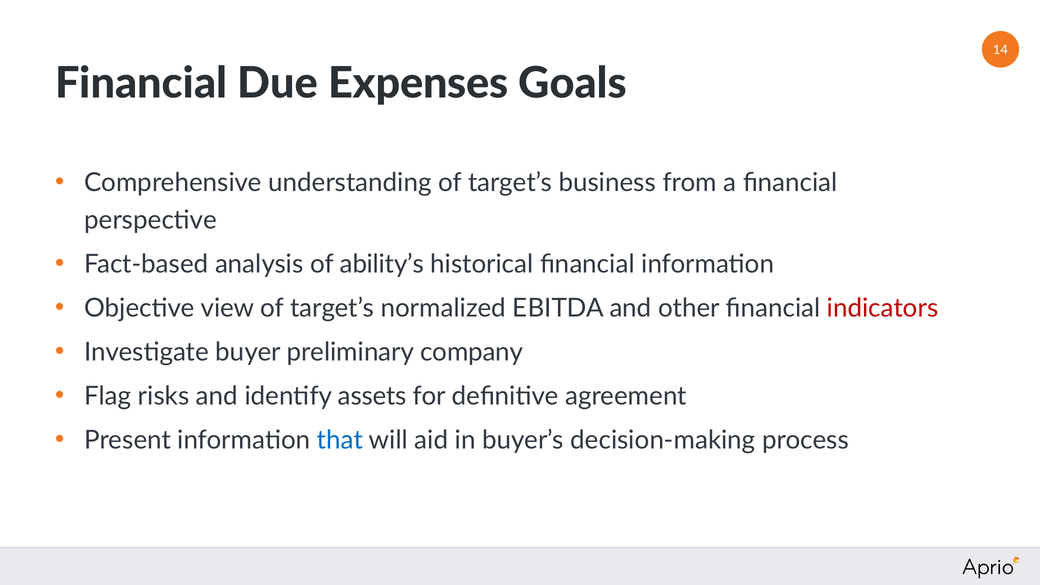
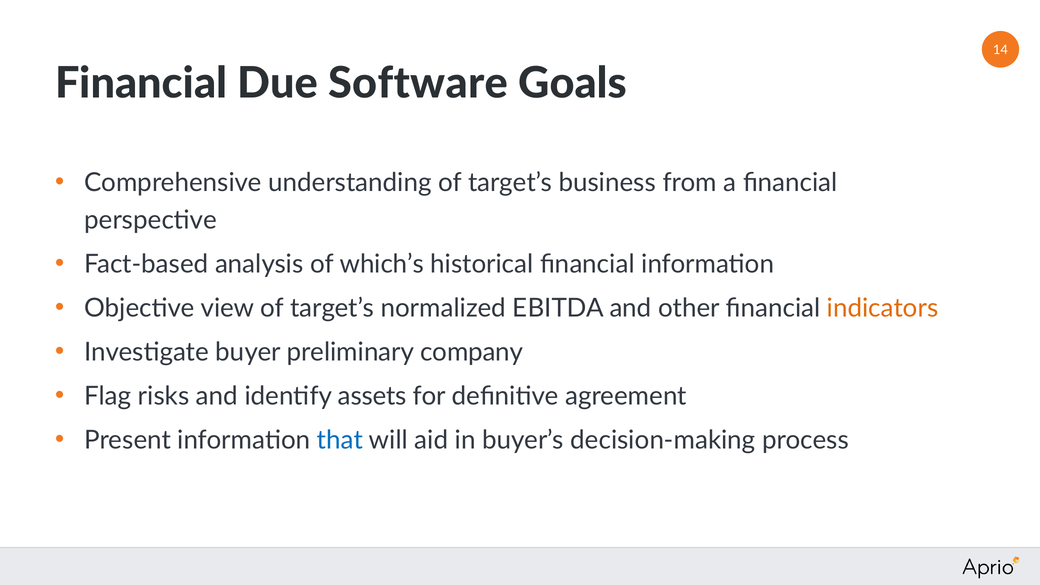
Expenses: Expenses -> Software (418, 83)
ability’s: ability’s -> which’s (382, 264)
indicators colour: red -> orange (883, 308)
